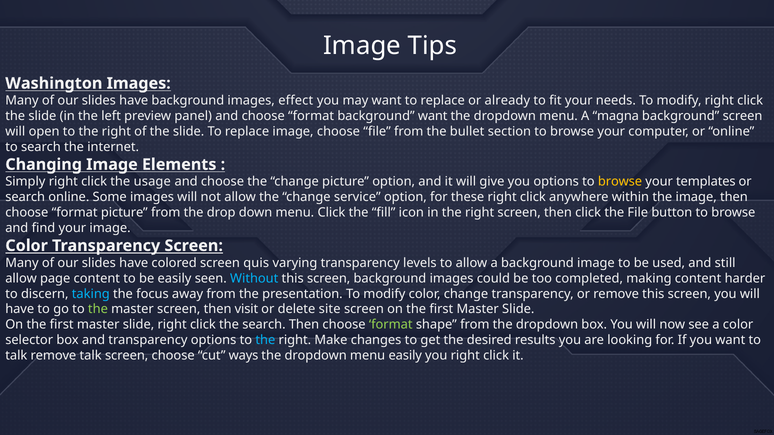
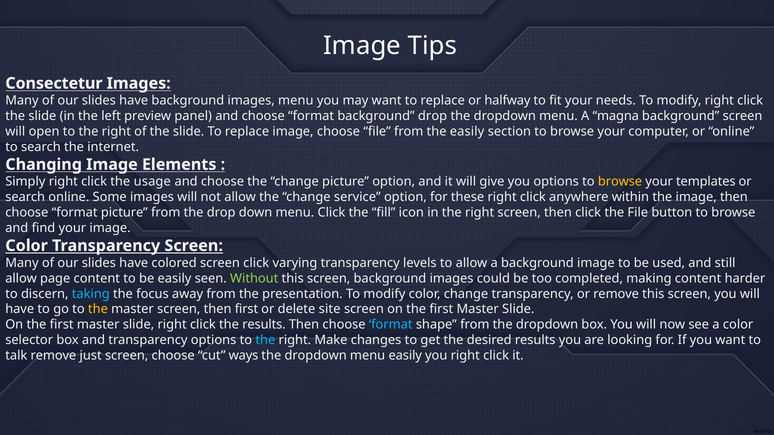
Washington: Washington -> Consectetur (54, 83)
images effect: effect -> menu (296, 101)
already: already -> halfway (507, 101)
background want: want -> drop (433, 116)
the bullet: bullet -> easily (467, 132)
screen quis: quis -> click (256, 263)
Without colour: light blue -> light green (254, 279)
the colour: light green -> yellow (98, 309)
then visit: visit -> first (246, 309)
the search: search -> results (264, 325)
format colour: light green -> light blue (391, 325)
remove talk: talk -> just (91, 356)
